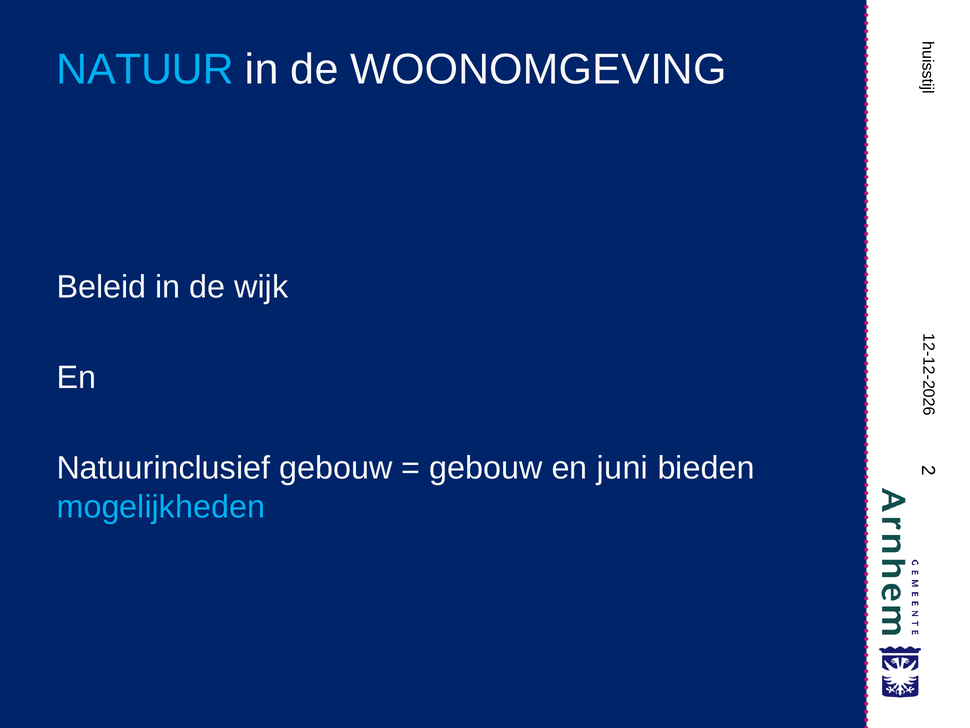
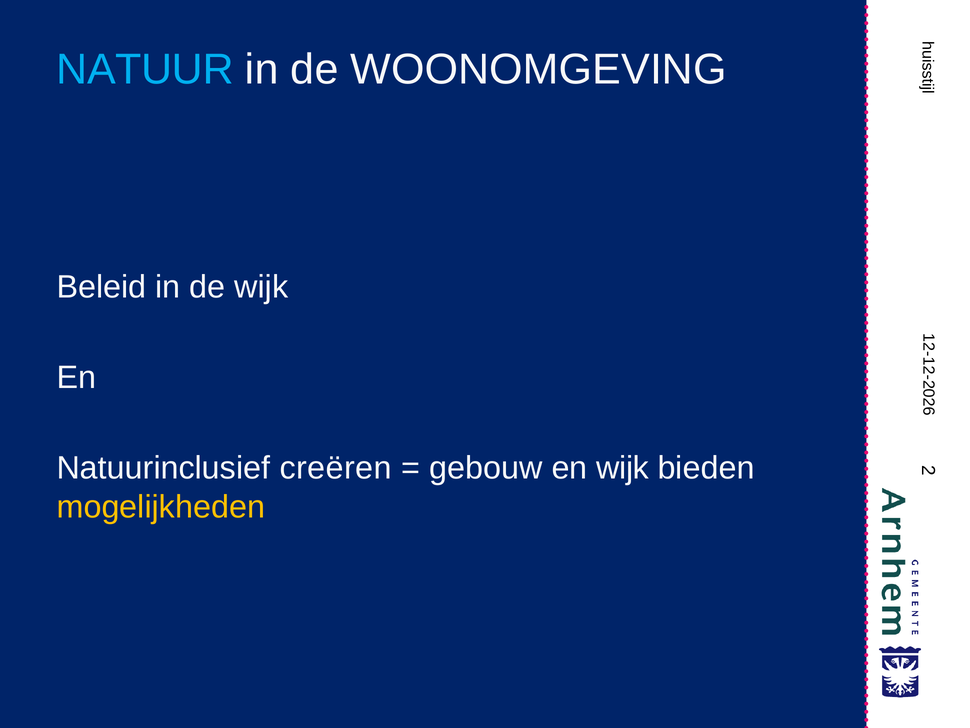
Natuurinclusief gebouw: gebouw -> creëren (336, 468)
en juni: juni -> wijk (623, 468)
mogelijkheden colour: light blue -> yellow (161, 507)
